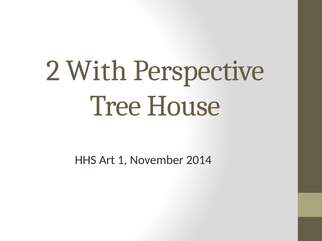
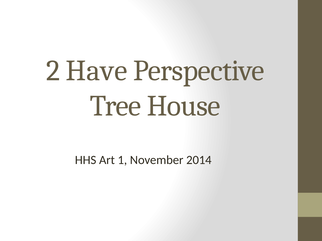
With: With -> Have (97, 71)
